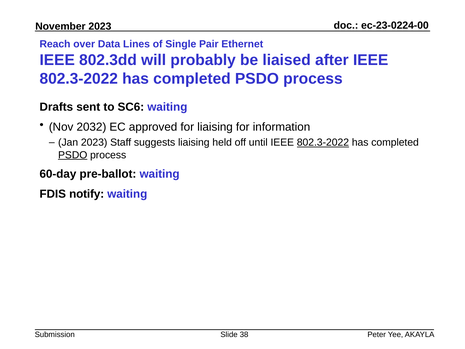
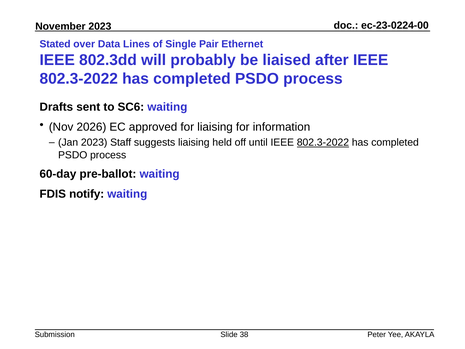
Reach: Reach -> Stated (55, 44)
2032: 2032 -> 2026 (91, 127)
PSDO underline: present -> none (73, 155)
